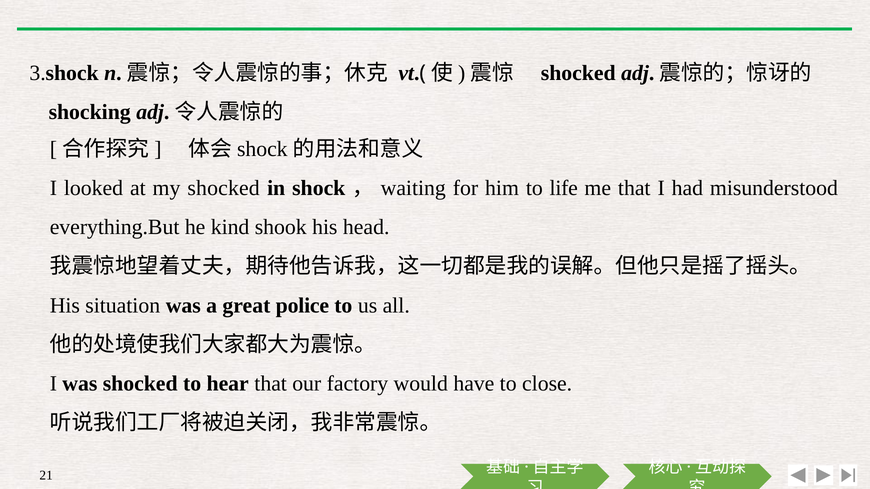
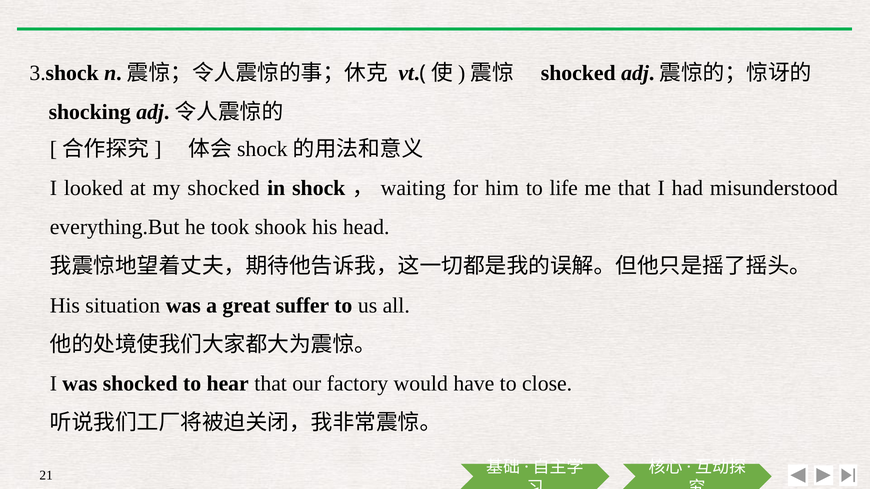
kind: kind -> took (230, 227)
police: police -> suffer (302, 306)
